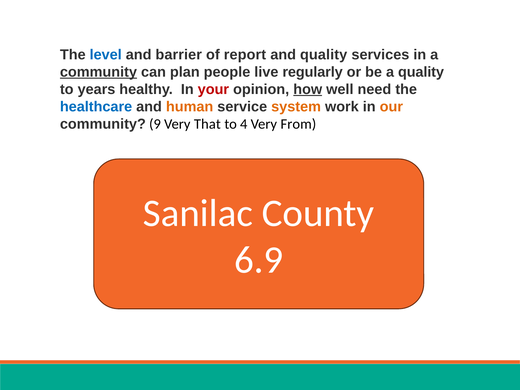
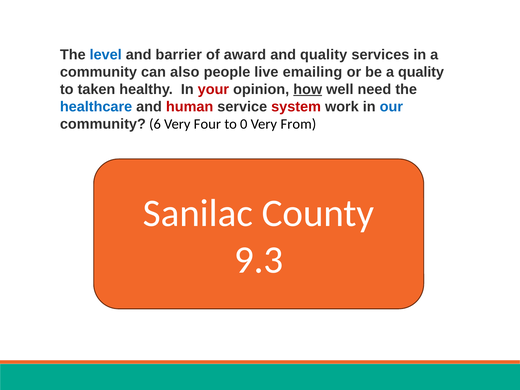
report: report -> award (245, 55)
community underline: present -> none (98, 72)
plan: plan -> also (185, 72)
regularly: regularly -> emailing (312, 72)
years: years -> taken (96, 89)
human colour: orange -> red (190, 107)
system colour: orange -> red (296, 107)
our colour: orange -> blue (391, 107)
9: 9 -> 6 (155, 124)
That: That -> Four (207, 124)
4: 4 -> 0 (244, 124)
6.9: 6.9 -> 9.3 (259, 260)
